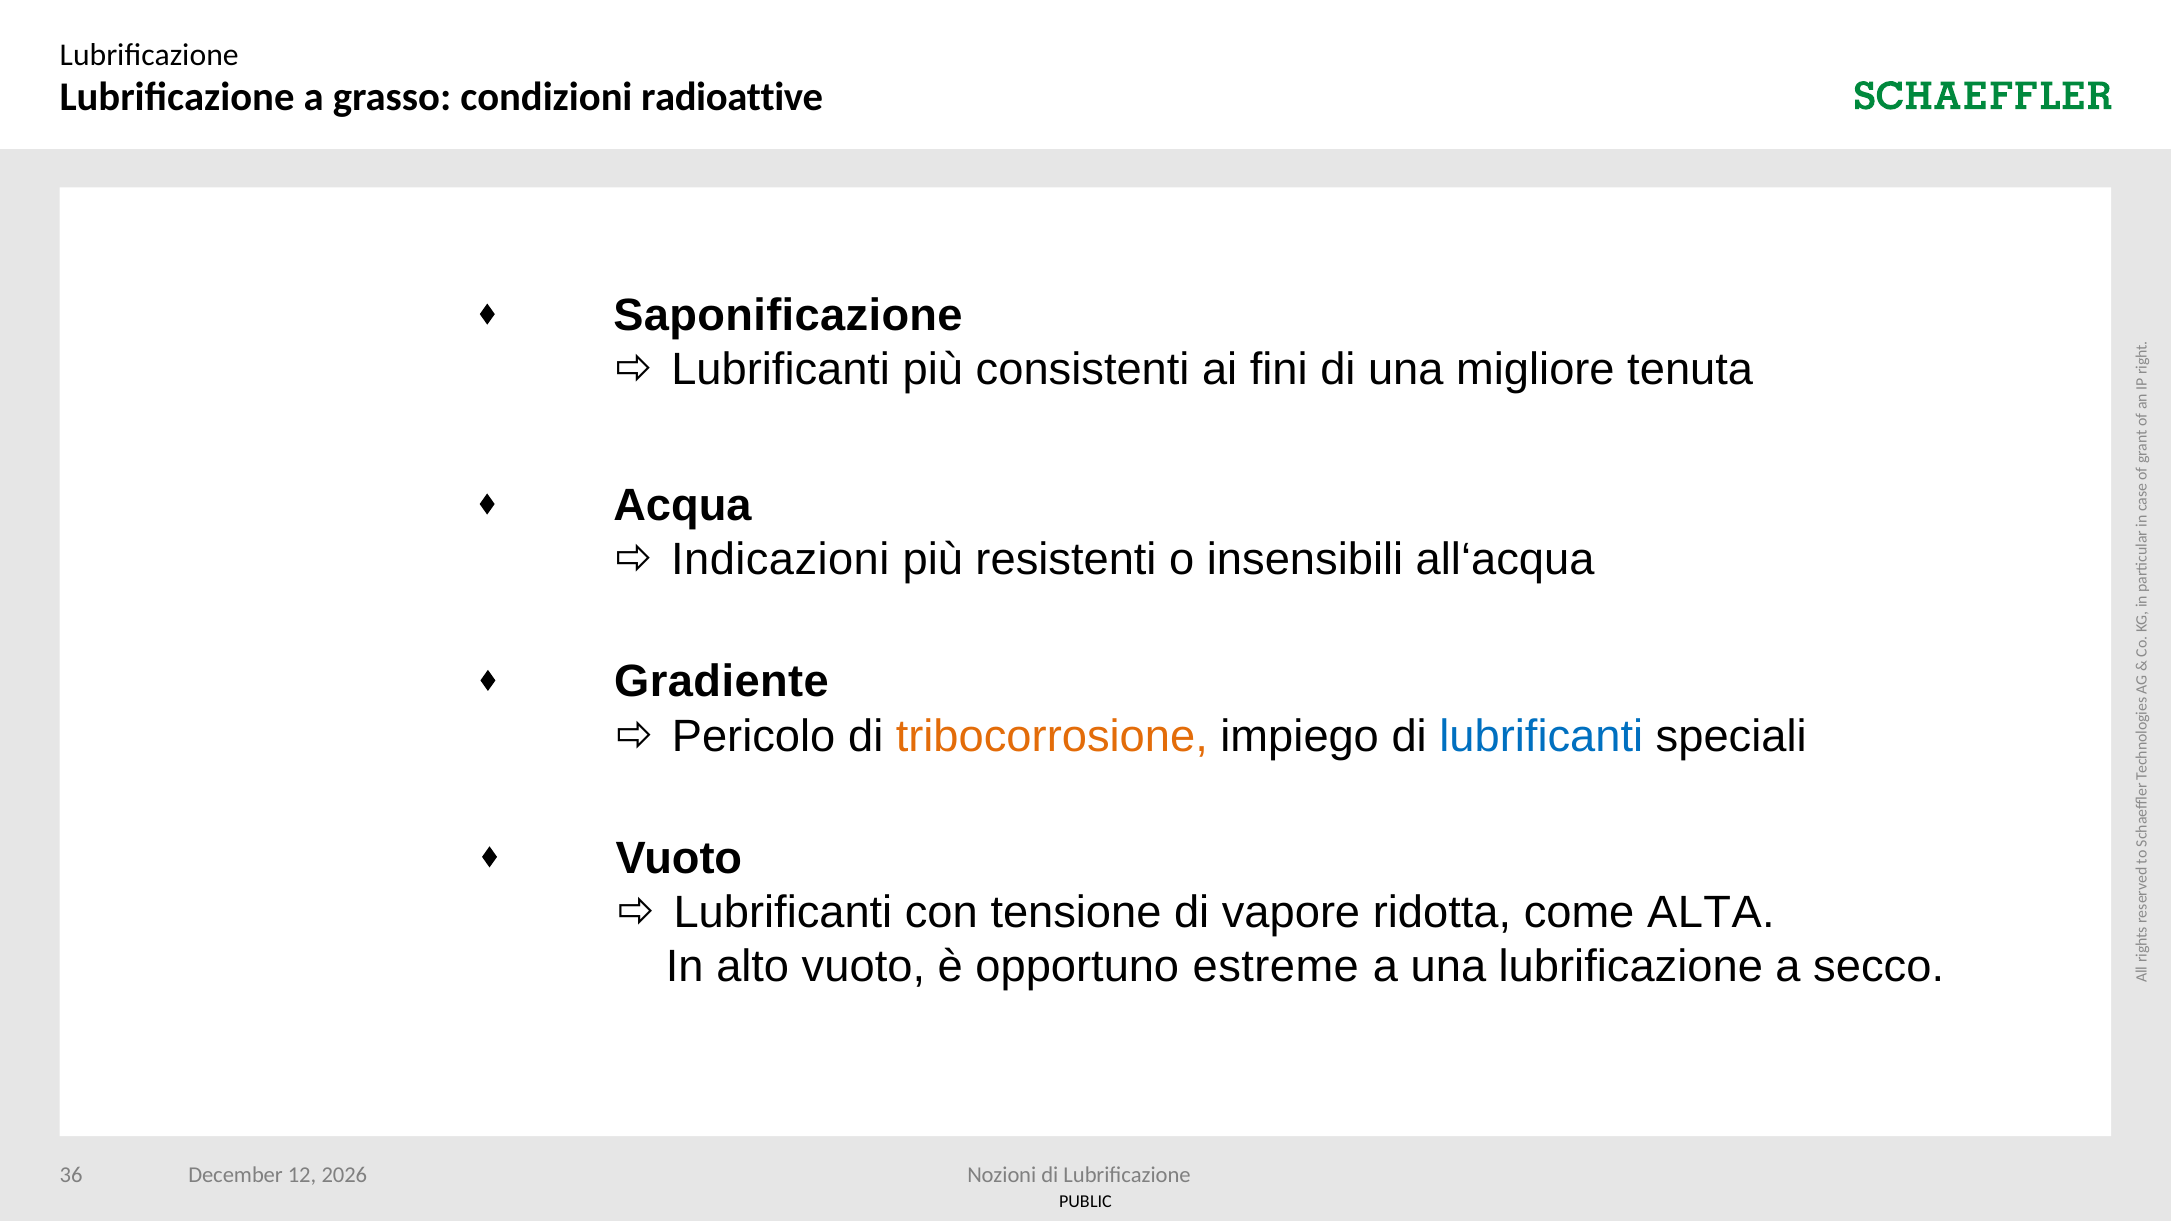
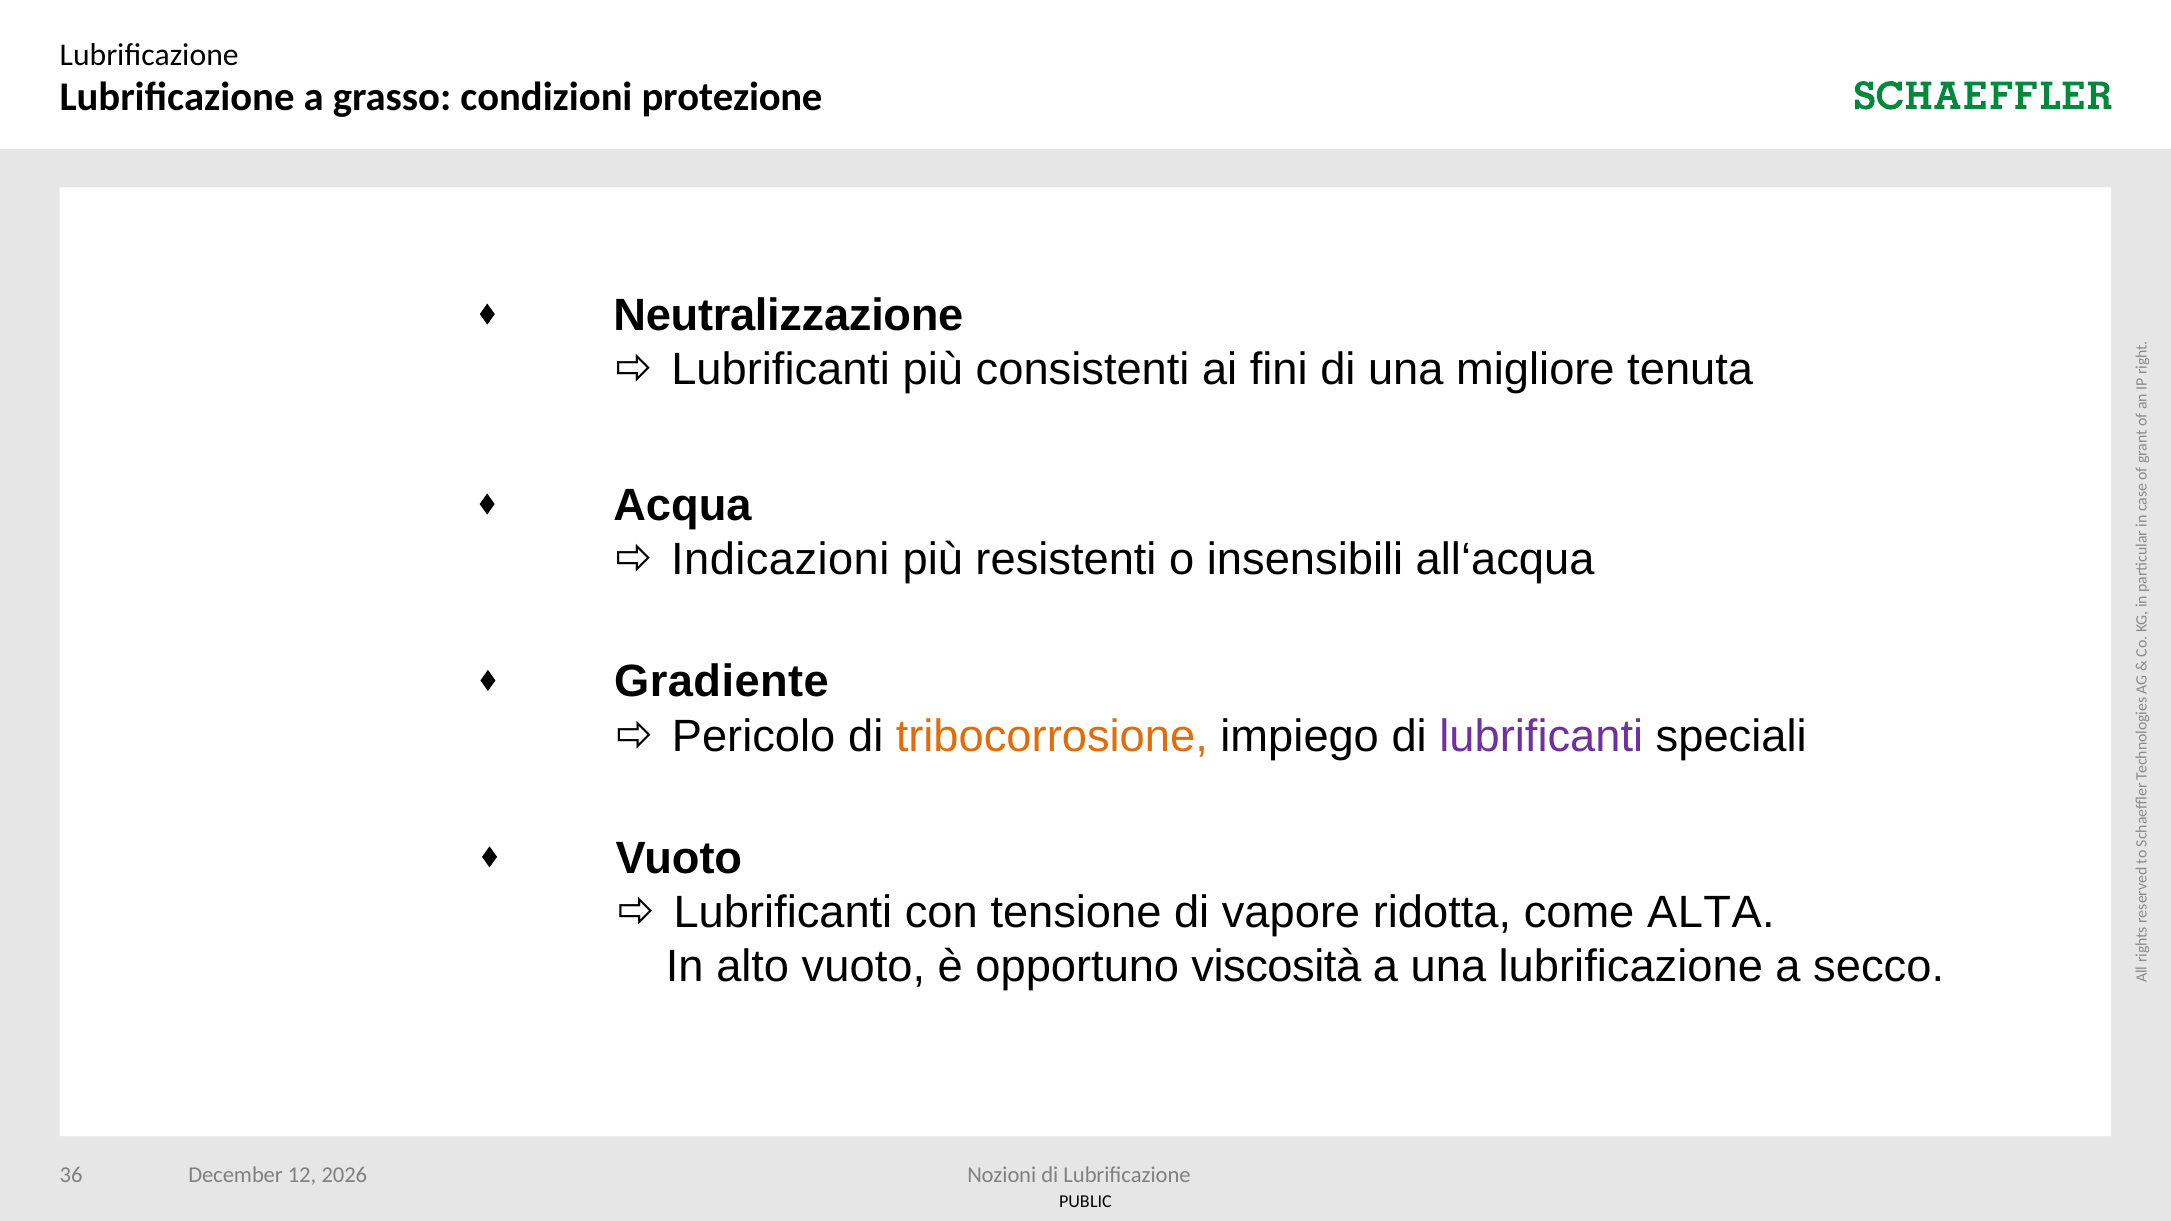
radioattive: radioattive -> protezione (732, 97)
Saponificazione: Saponificazione -> Neutralizzazione (788, 316)
lubrificanti colour: blue -> purple (1541, 736)
estreme: estreme -> viscosità (1276, 967)
